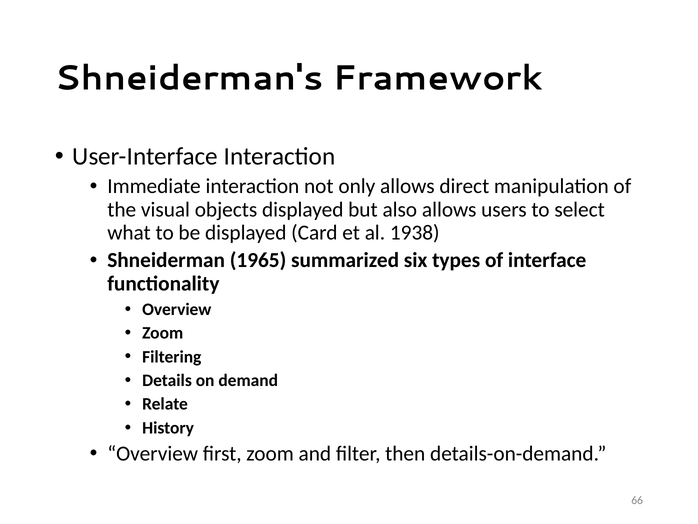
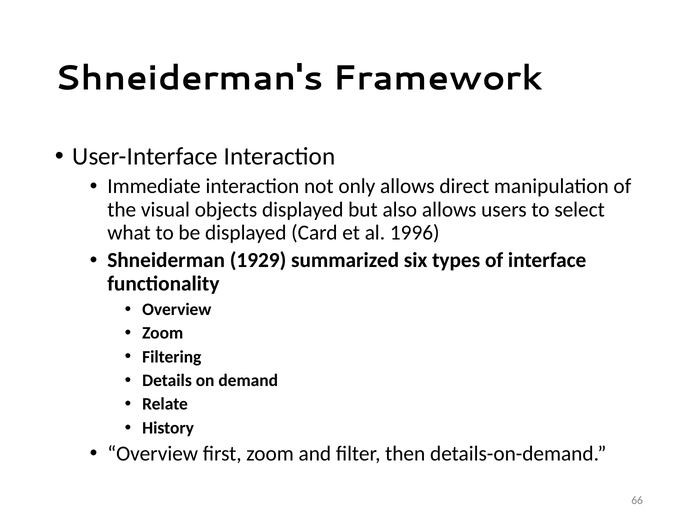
1938: 1938 -> 1996 (415, 232)
1965: 1965 -> 1929 (258, 260)
